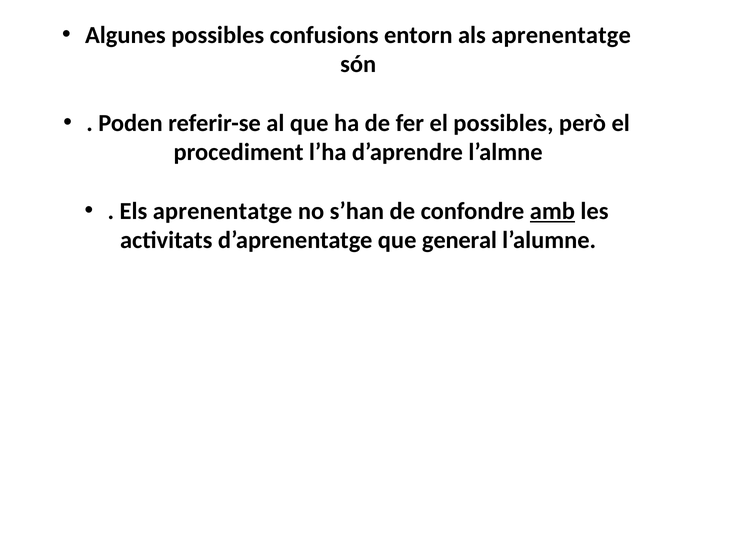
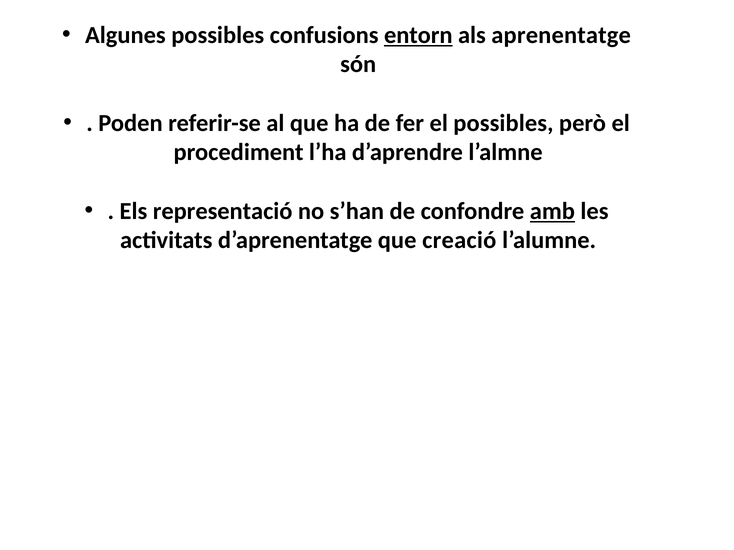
entorn underline: none -> present (418, 35)
Els aprenentatge: aprenentatge -> representació (223, 211)
general: general -> creació (459, 241)
